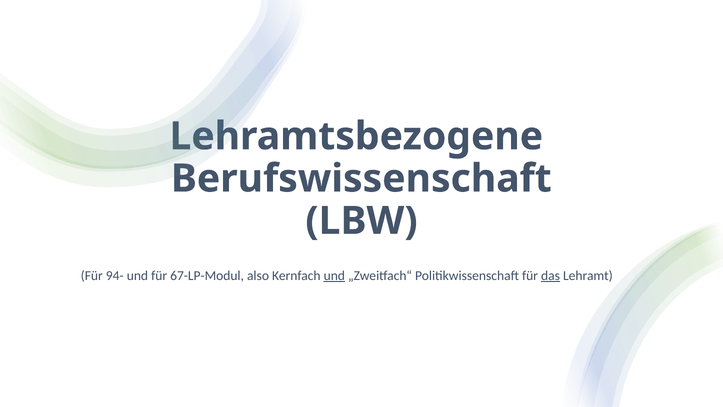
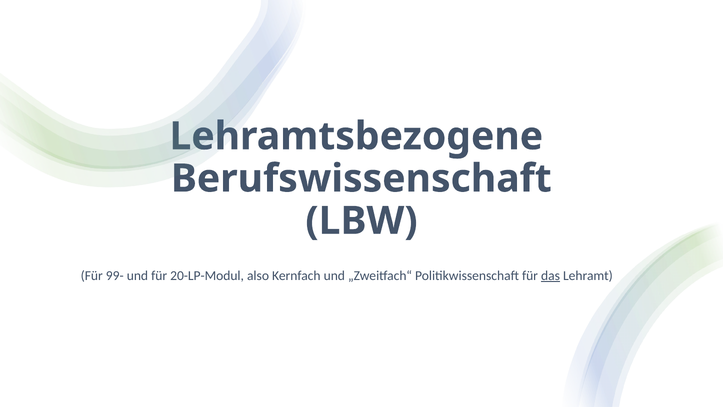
94-: 94- -> 99- (115, 275)
67-LP-Modul: 67-LP-Modul -> 20-LP-Modul (207, 275)
und underline: present -> none (334, 275)
